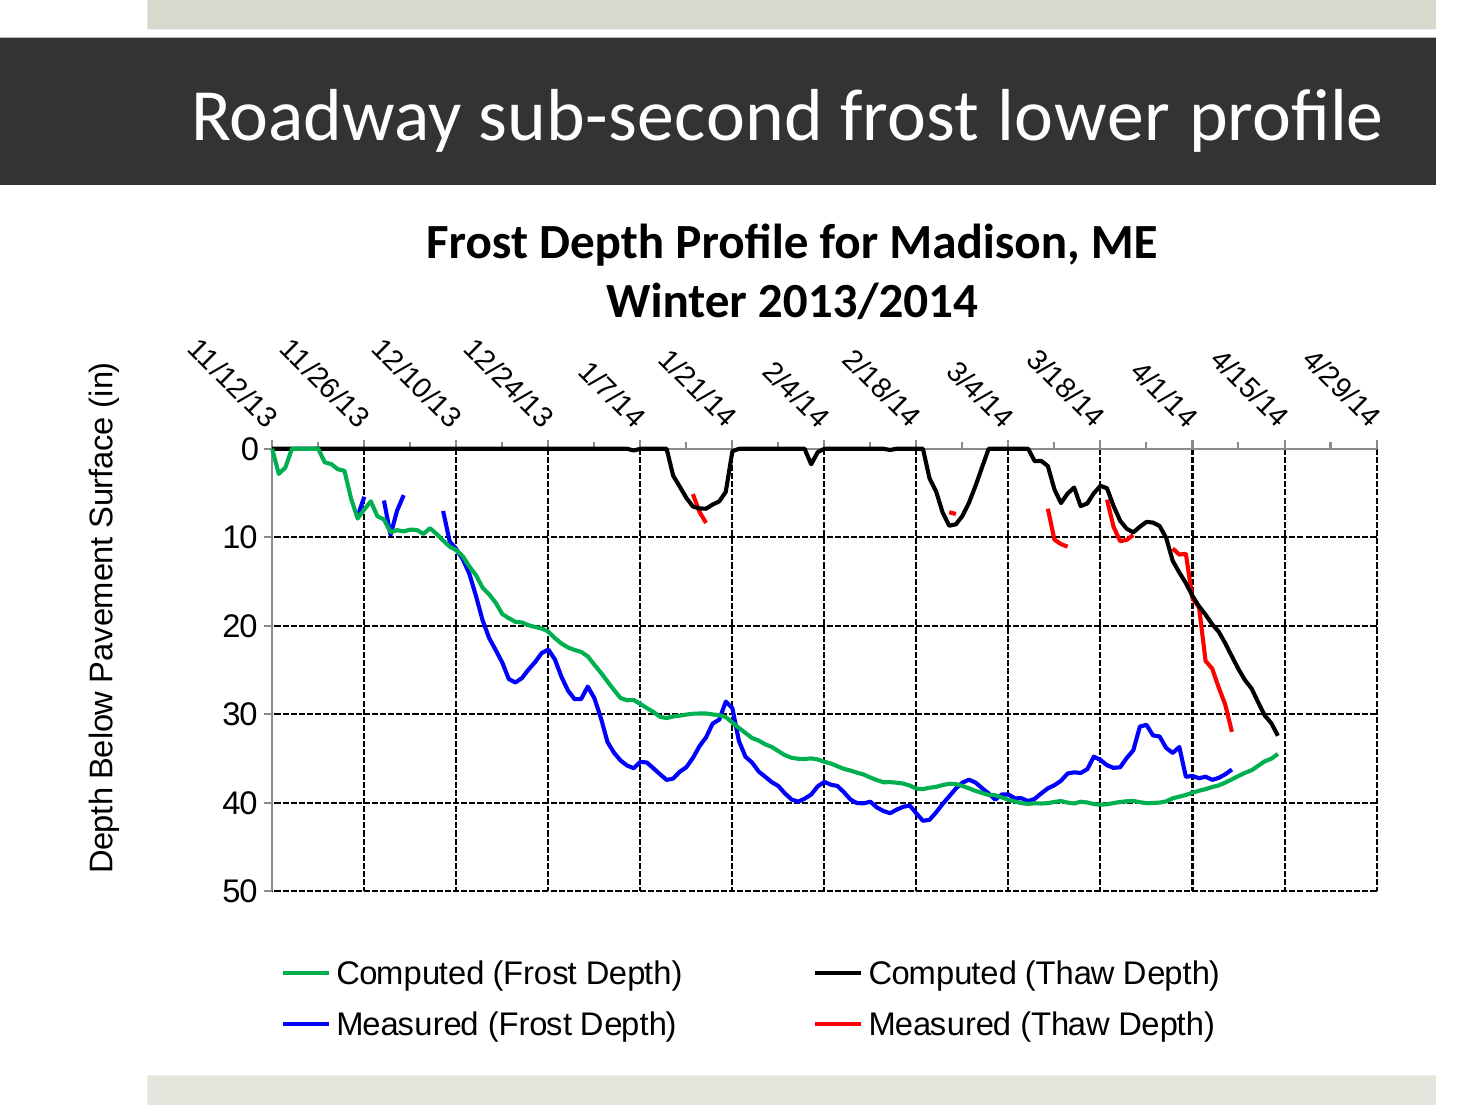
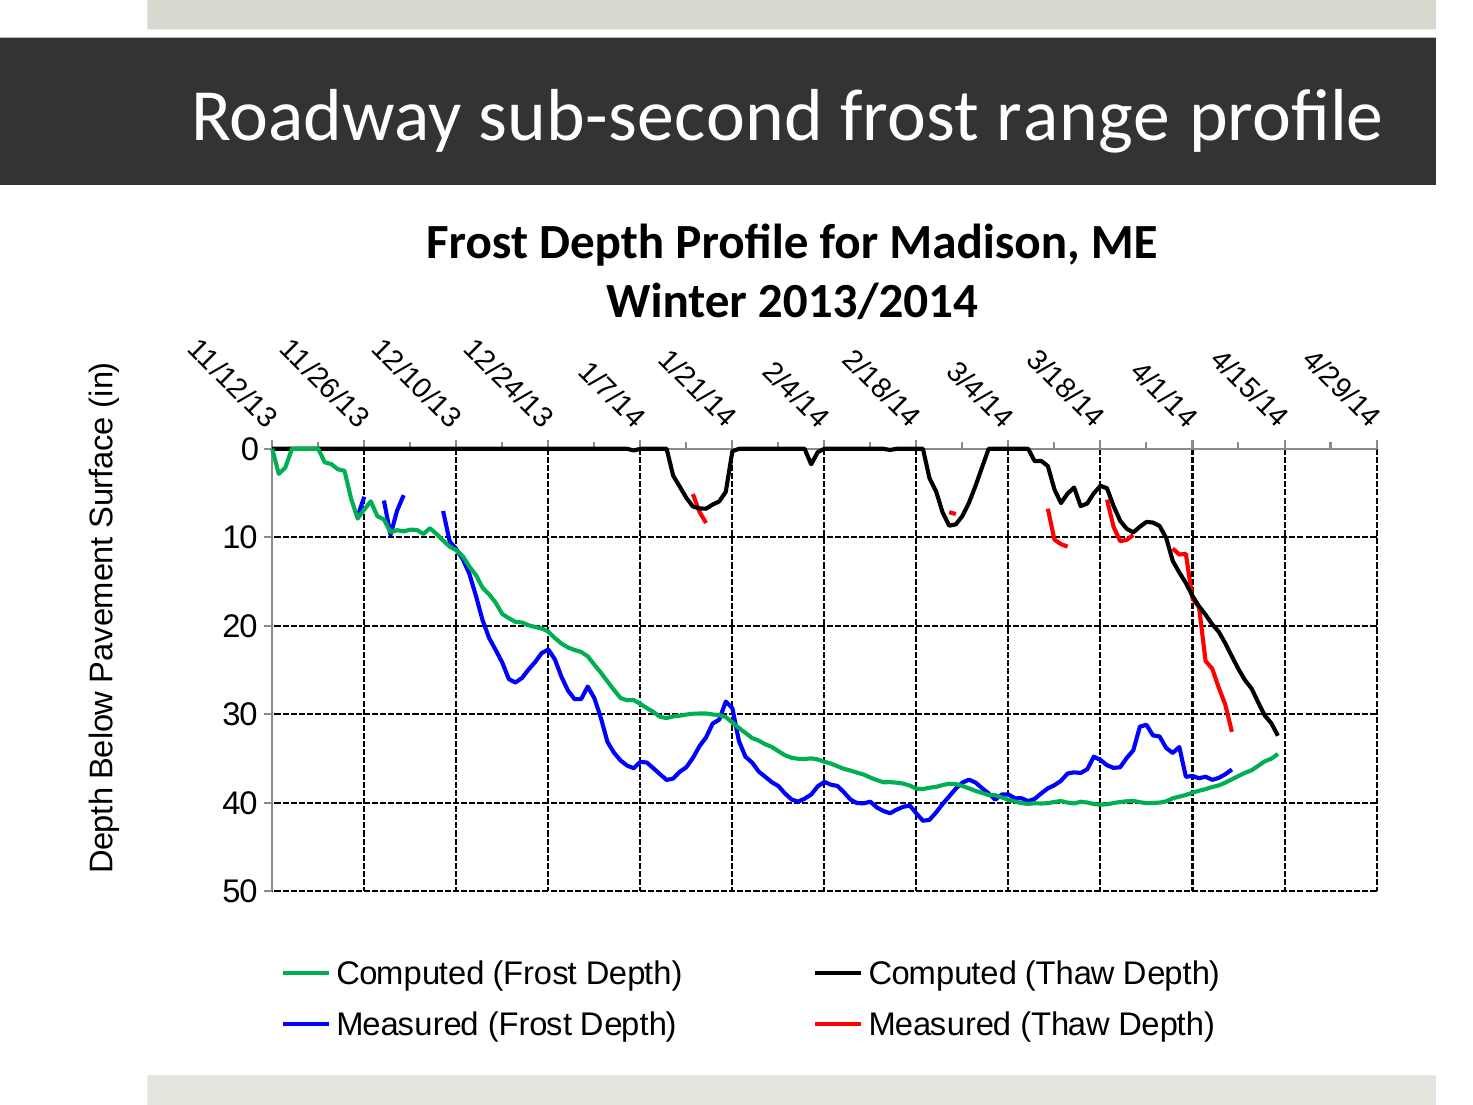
lower: lower -> range (1084, 116)
